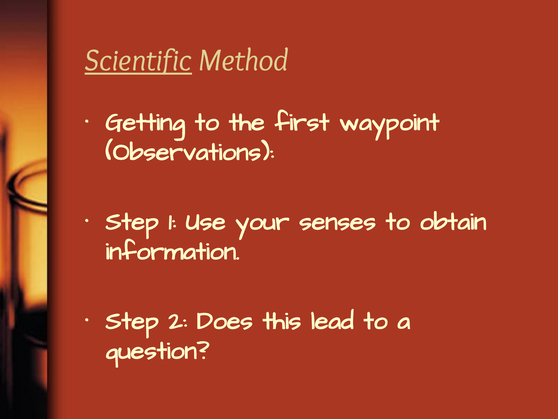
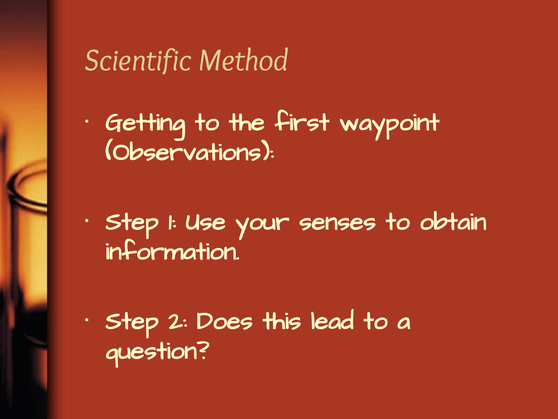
Scientific underline: present -> none (138, 60)
